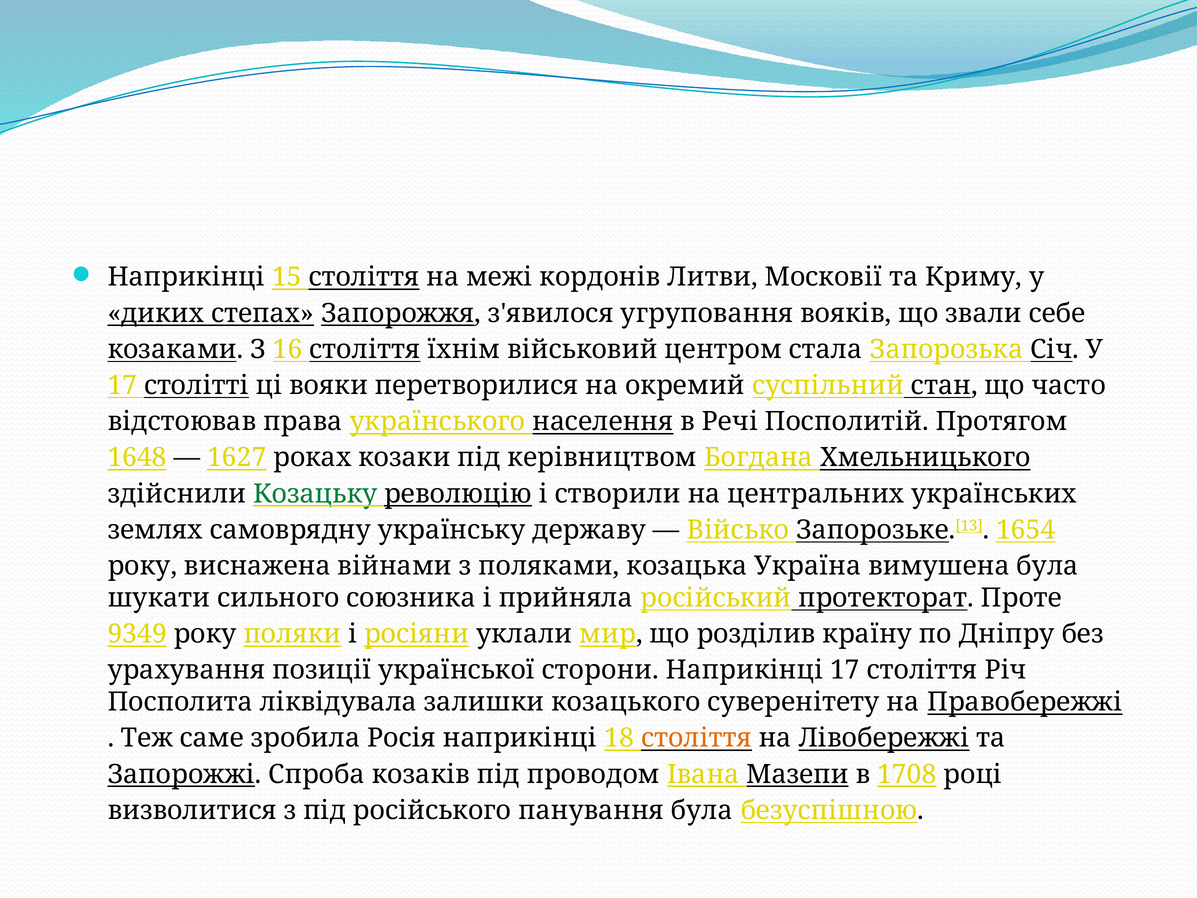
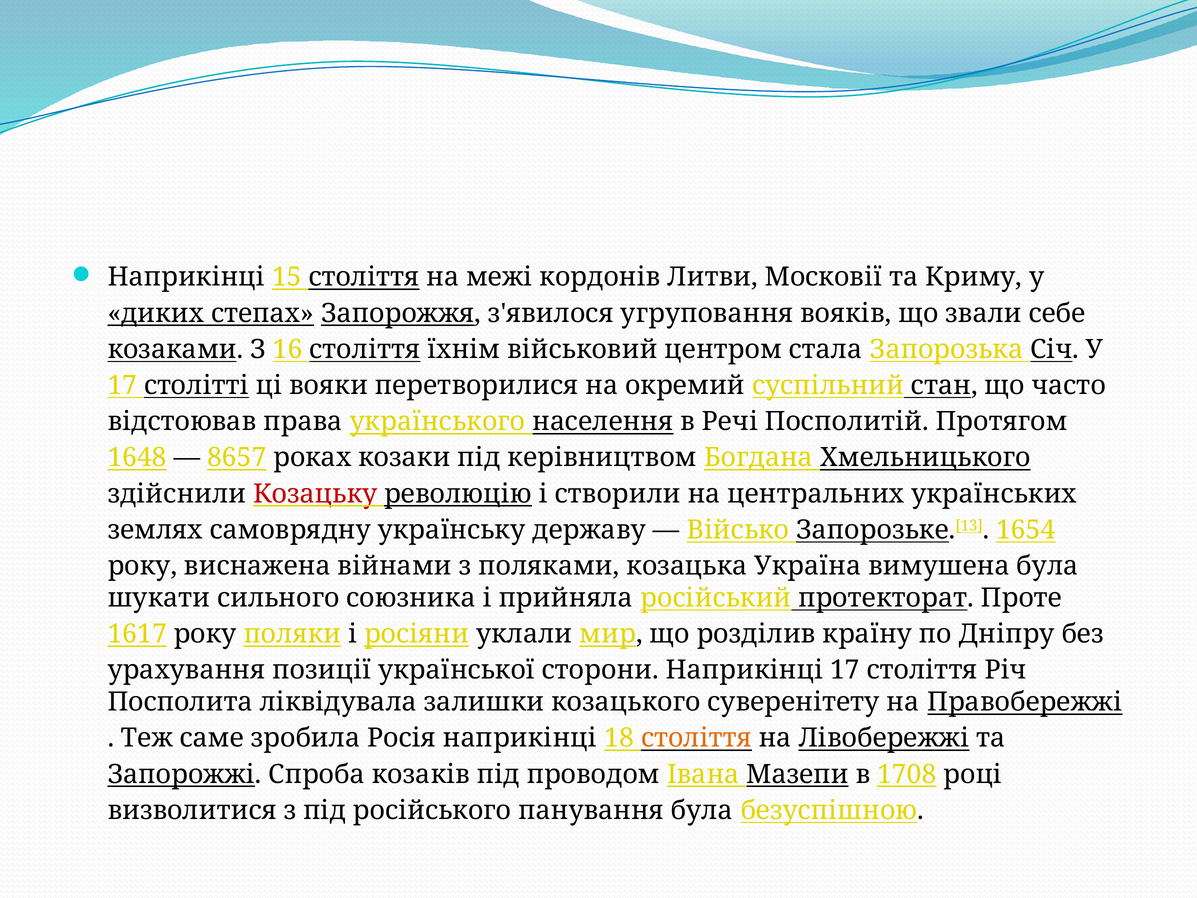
1627: 1627 -> 8657 (237, 458)
Козацьку colour: green -> red (315, 494)
9349: 9349 -> 1617 (137, 634)
